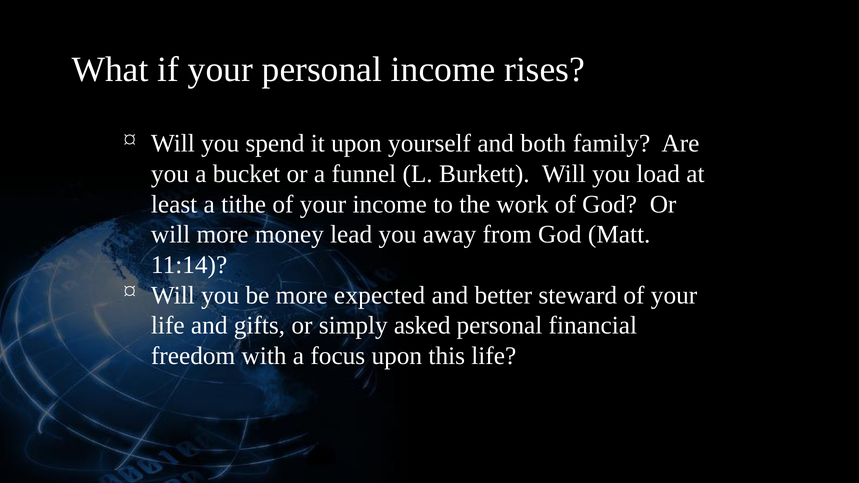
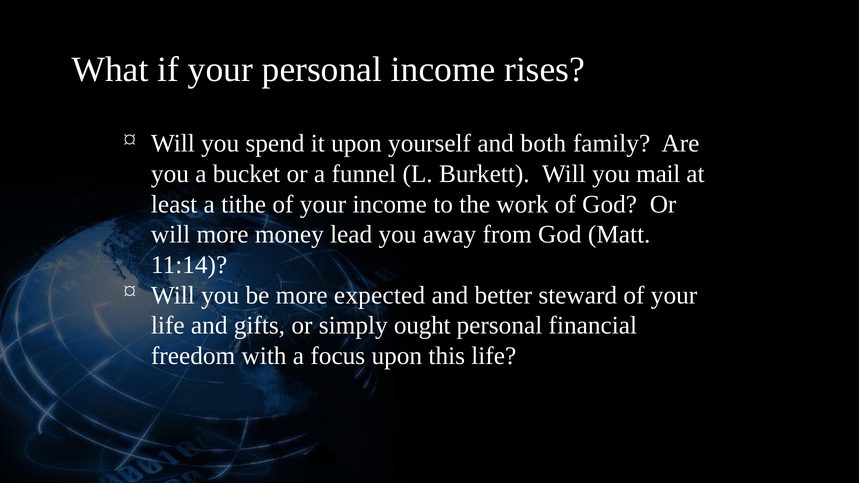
load: load -> mail (658, 174)
asked: asked -> ought (422, 326)
